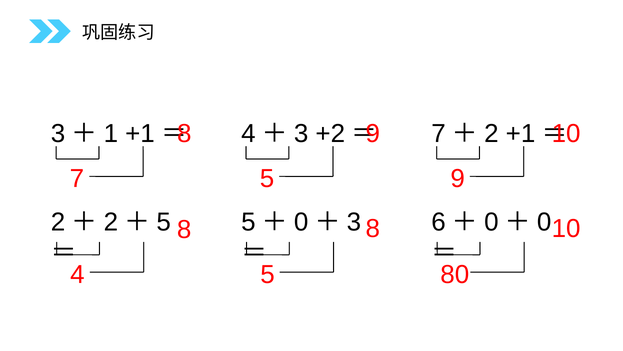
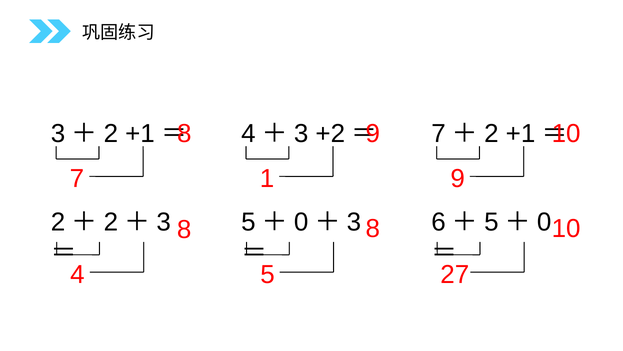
1: 1 -> 2 (111, 133)
7 5: 5 -> 1 (267, 178)
5: 5 -> 3 (164, 222)
0: 0 -> 5 (491, 222)
80: 80 -> 27 (455, 274)
